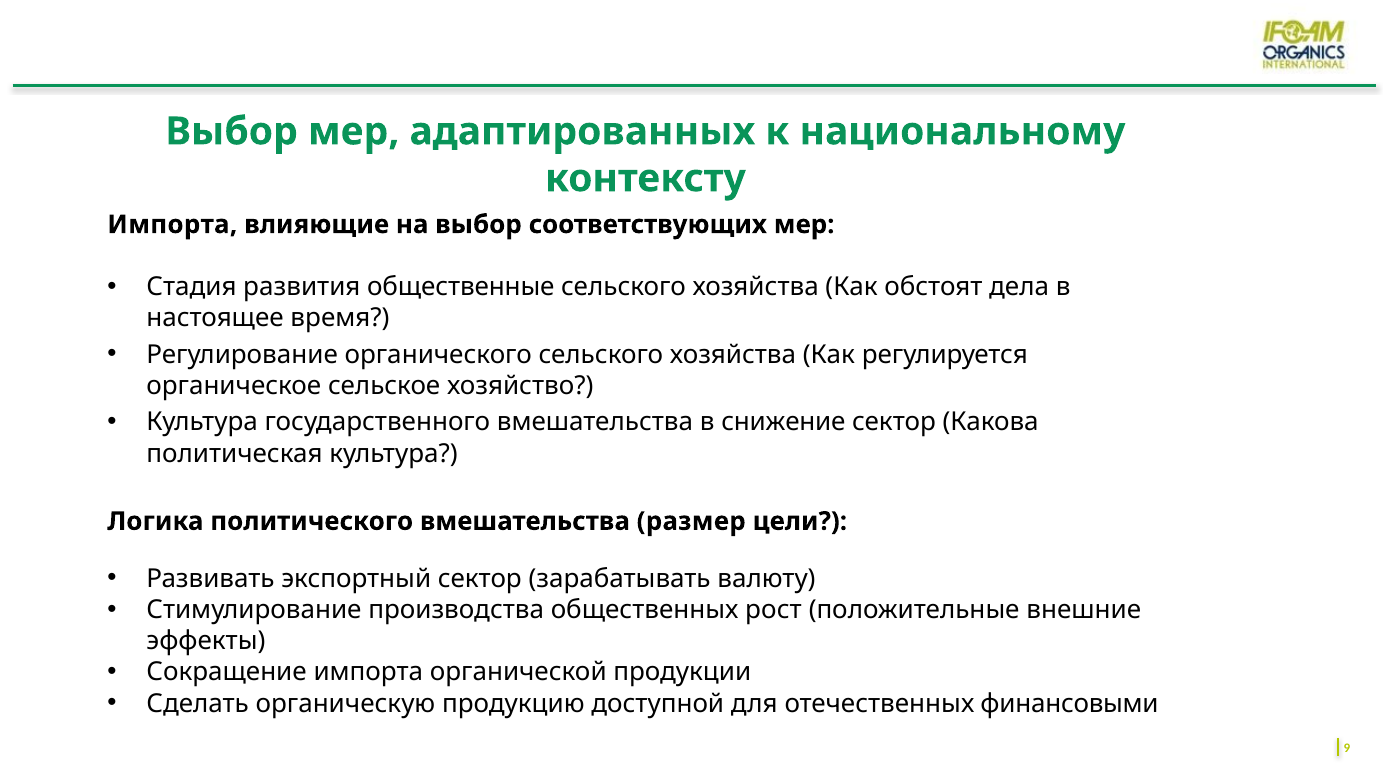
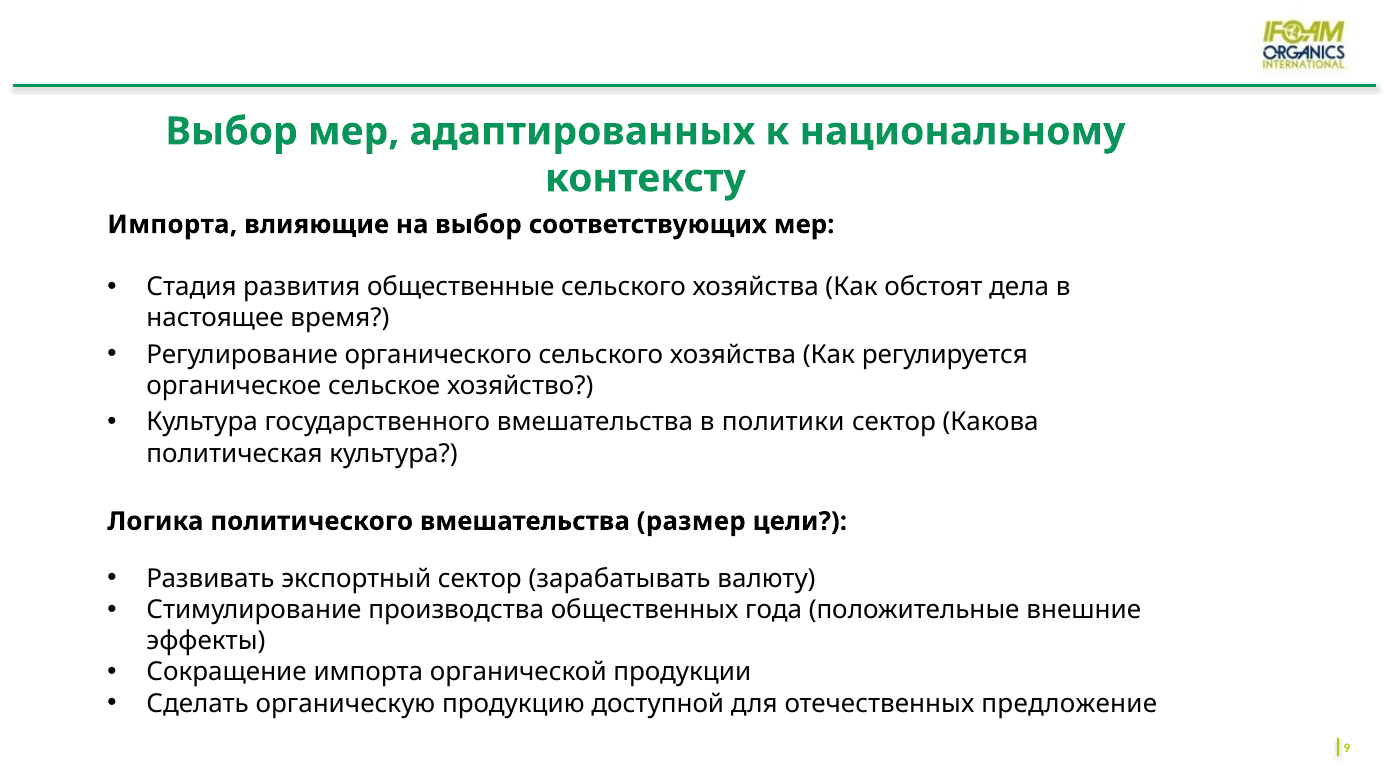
снижение: снижение -> политики (783, 423)
рост: рост -> года (774, 610)
финансовыми: финансовыми -> предложение (1069, 704)
